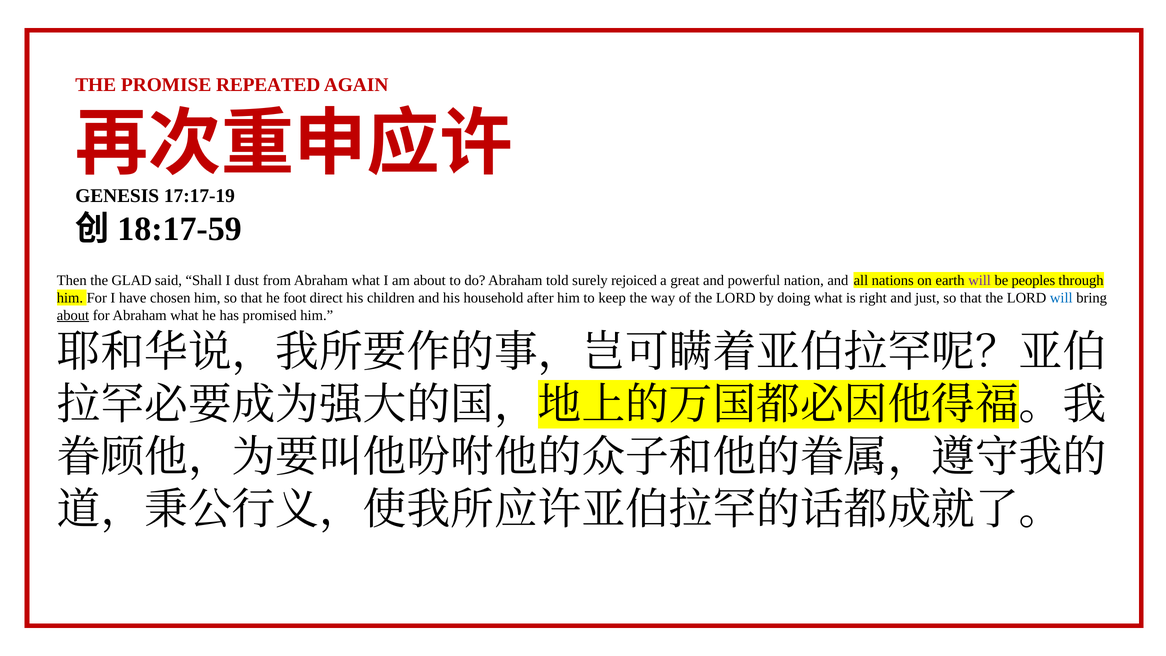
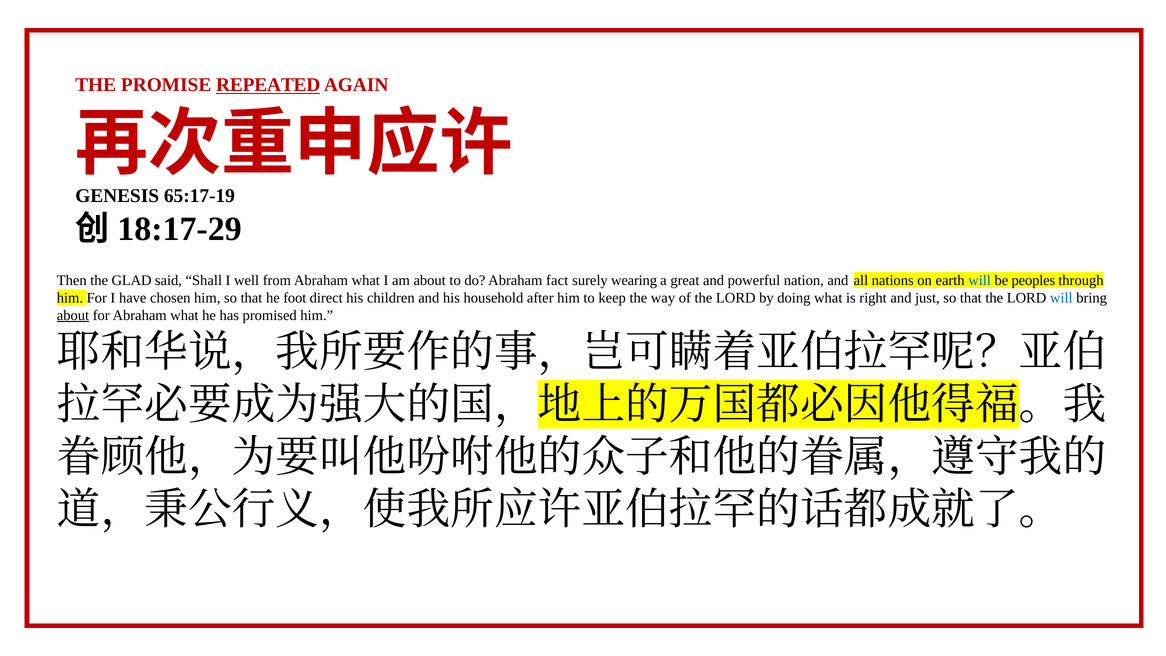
REPEATED underline: none -> present (268, 85)
17:17-19: 17:17-19 -> 65:17-19 (199, 196)
18:17-59: 18:17-59 -> 18:17-29 (180, 229)
dust: dust -> well (247, 280)
told: told -> fact (557, 280)
rejoiced: rejoiced -> wearing (634, 280)
will colour: purple -> blue (980, 280)
